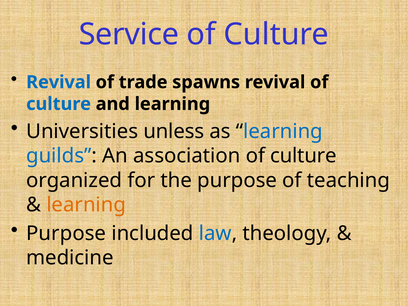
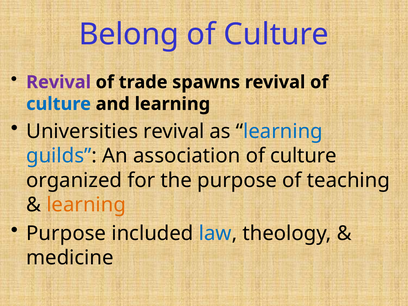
Service: Service -> Belong (129, 34)
Revival colour: blue -> purple (59, 82)
Universities unless: unless -> revival (174, 131)
